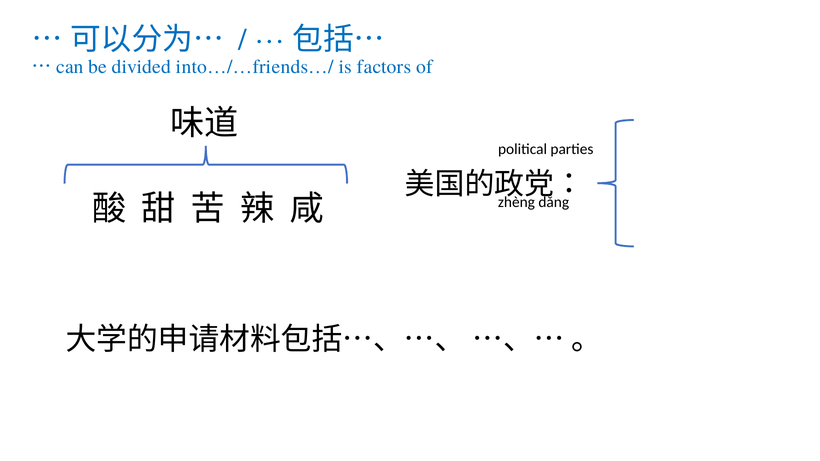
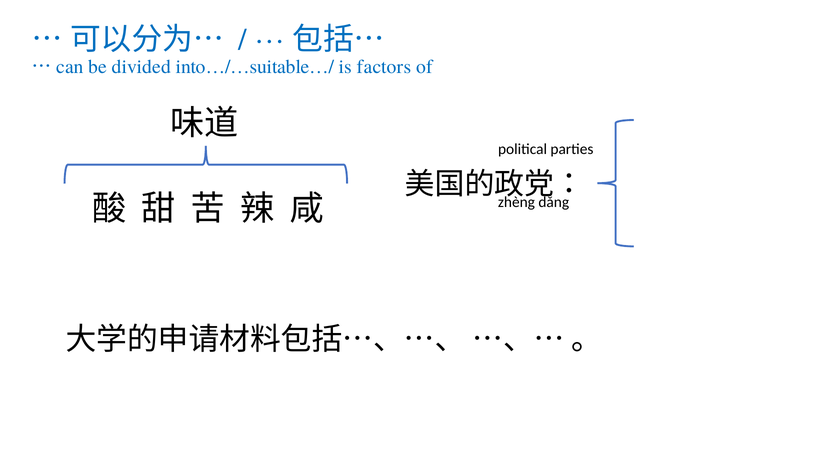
into…/…friends…/: into…/…friends…/ -> into…/…suitable…/ (255, 67)
